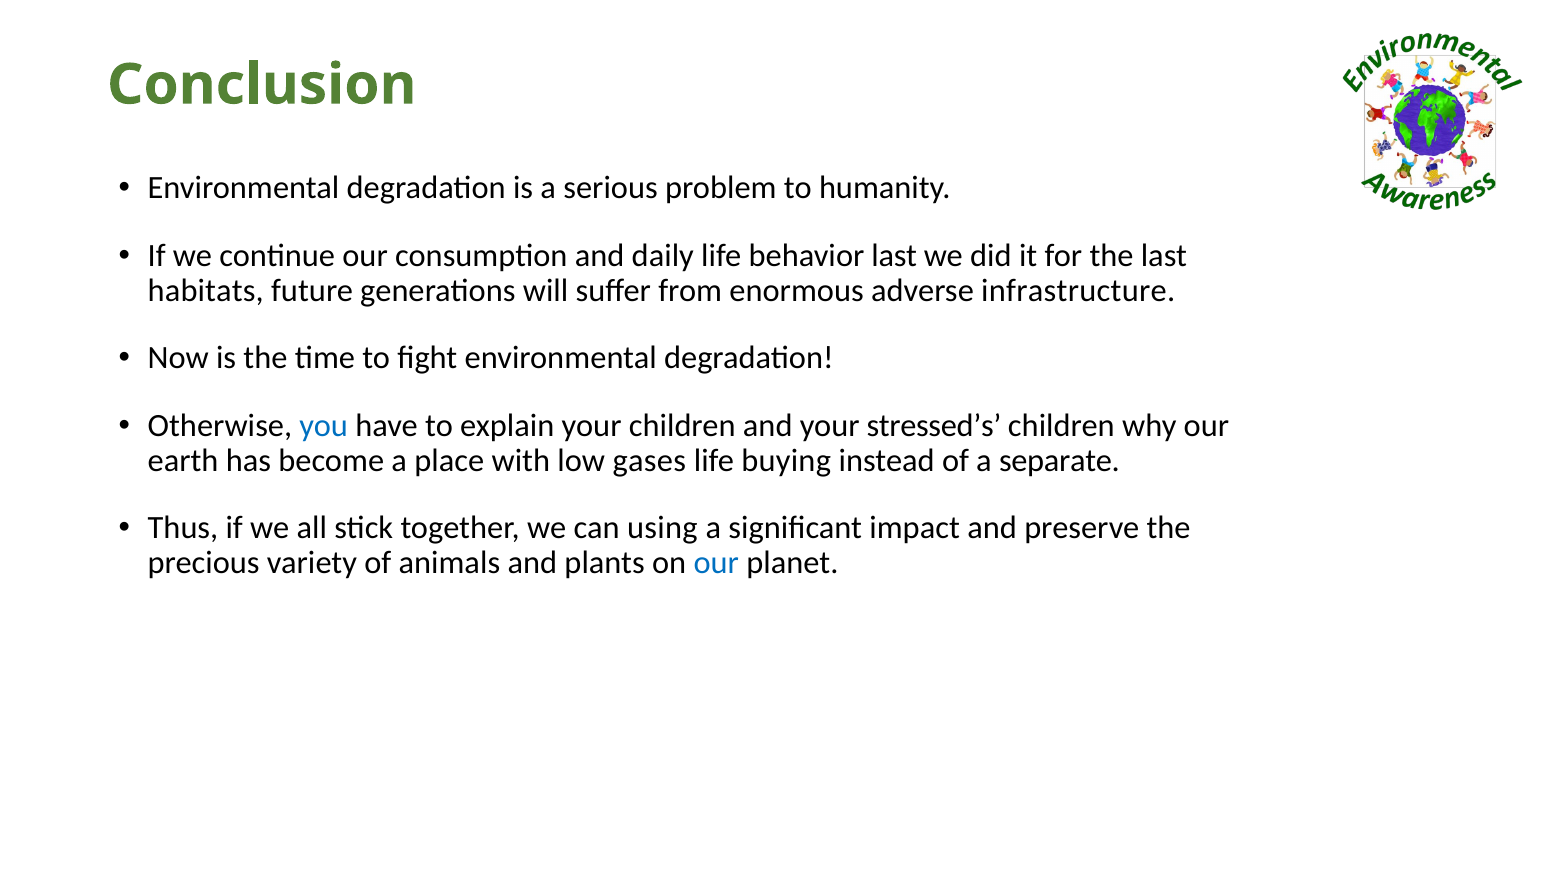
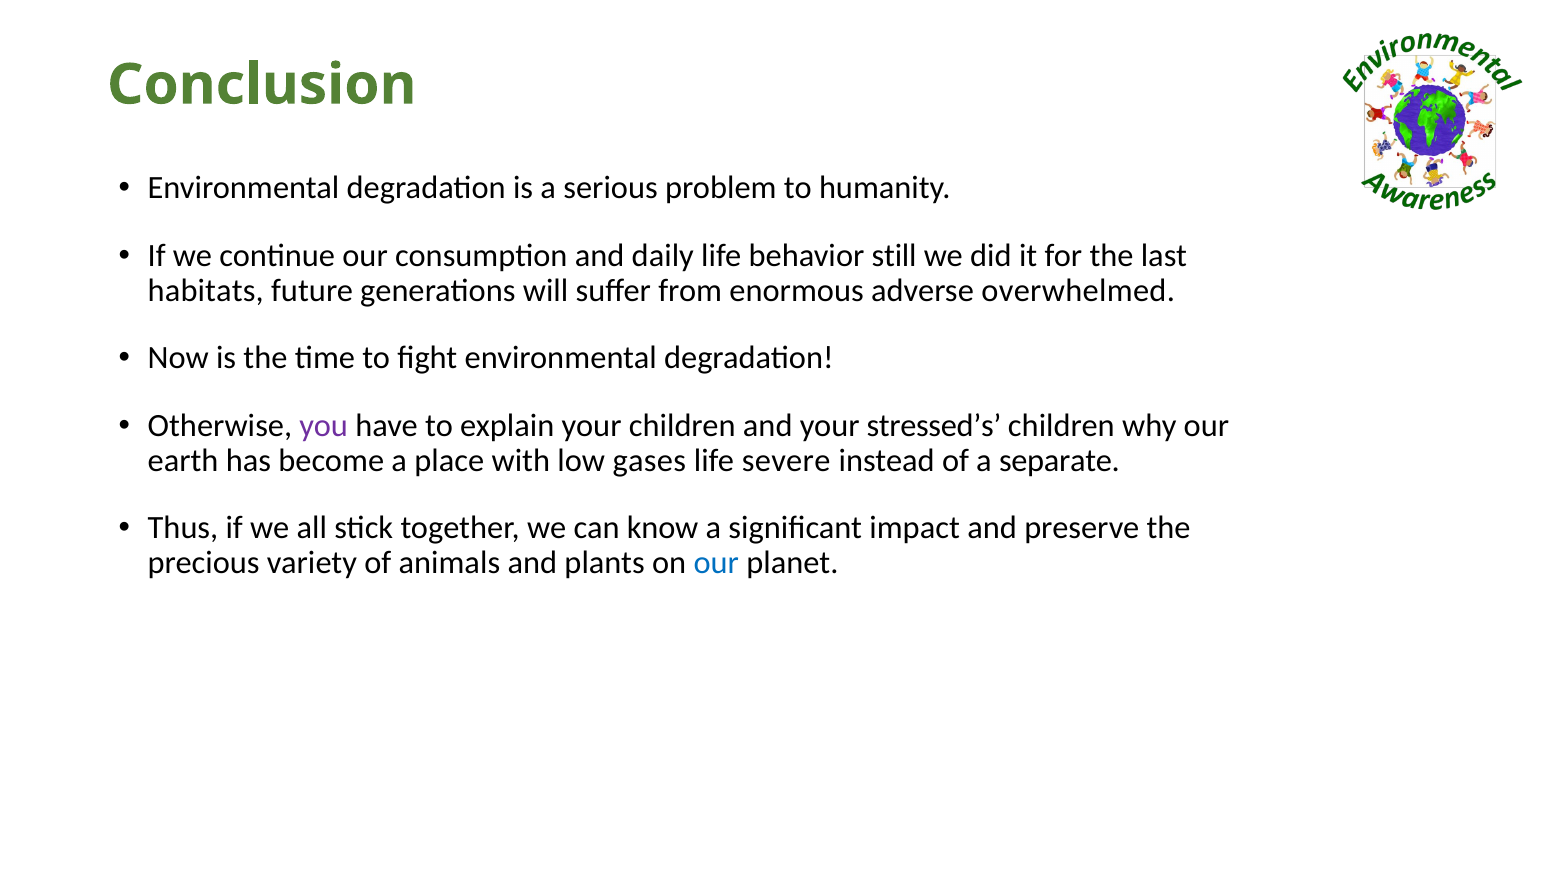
behavior last: last -> still (894, 256)
infrastructure: infrastructure -> overwhelmed (1078, 291)
you colour: blue -> purple (324, 425)
buying: buying -> severe (786, 461)
using: using -> know (663, 528)
